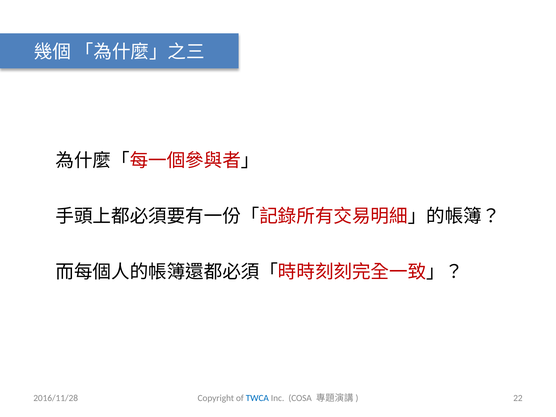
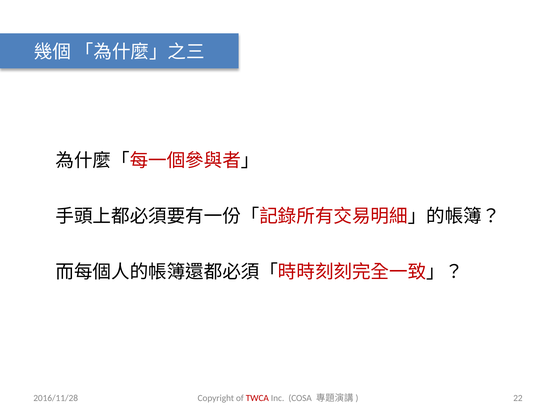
TWCA colour: blue -> red (257, 398)
